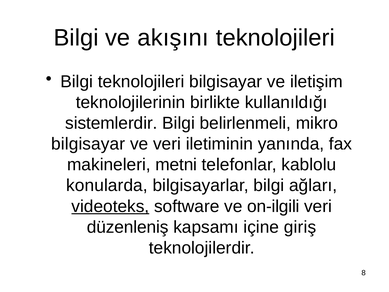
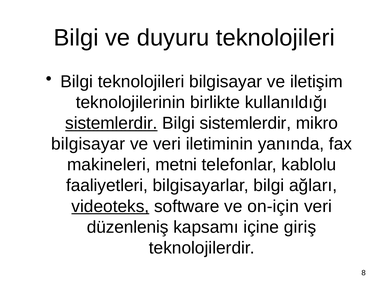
akışını: akışını -> duyuru (173, 38)
sistemlerdir underline: none -> present (111, 123)
Bilgi belirlenmeli: belirlenmeli -> sistemlerdir (245, 123)
konularda: konularda -> faaliyetleri (107, 185)
on-ilgili: on-ilgili -> on-için (273, 206)
